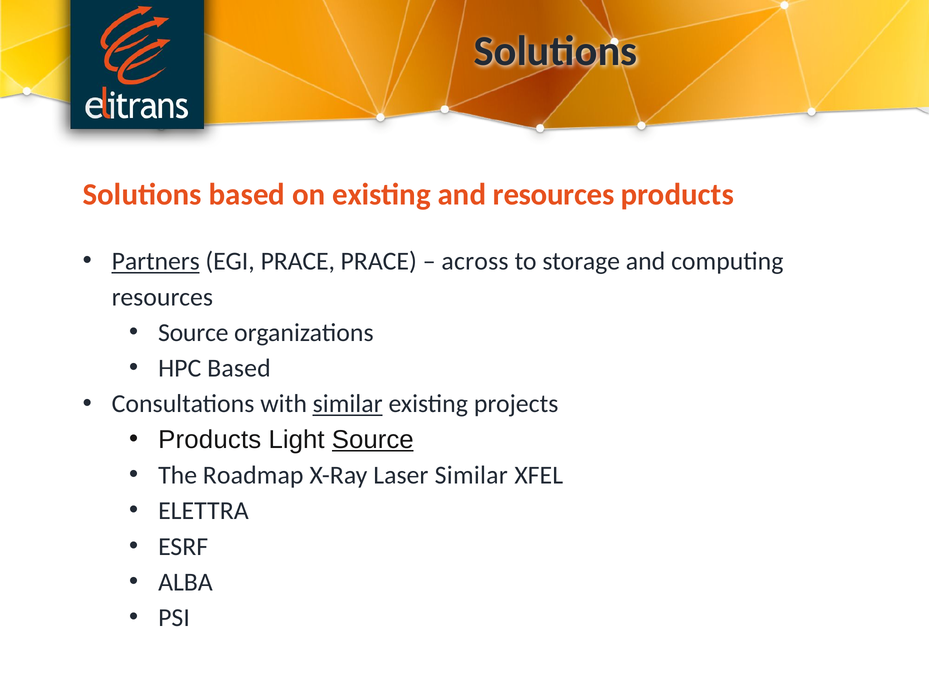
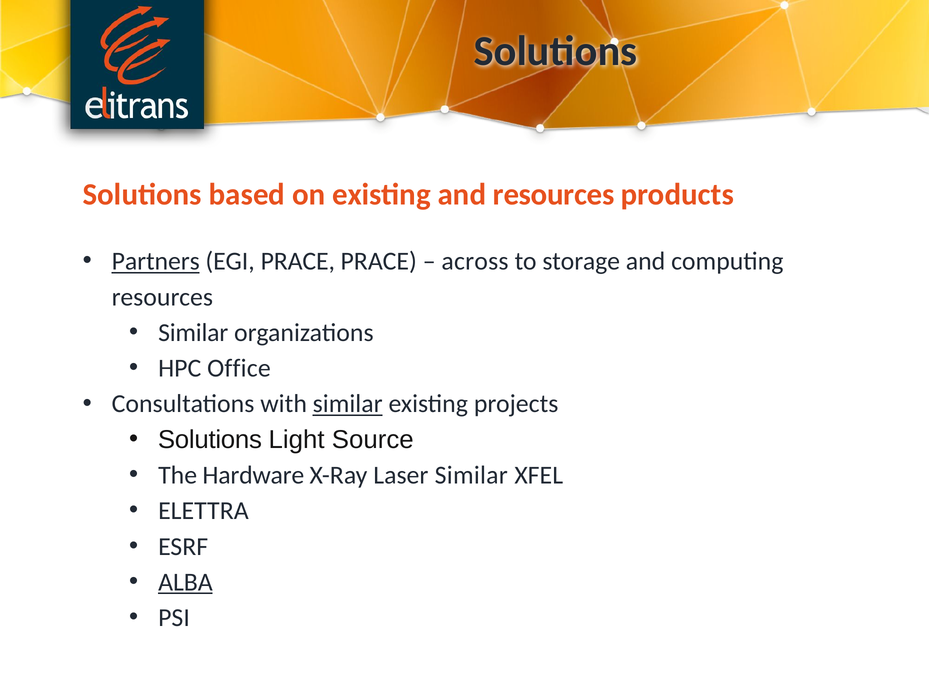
Source: Source -> Similar (193, 333)
HPC Based: Based -> Office (239, 368)
Products: Products -> Solutions (210, 439)
Source underline: present -> none (373, 439)
Roadmap: Roadmap -> Hardware (253, 475)
ALBA underline: none -> present (185, 582)
